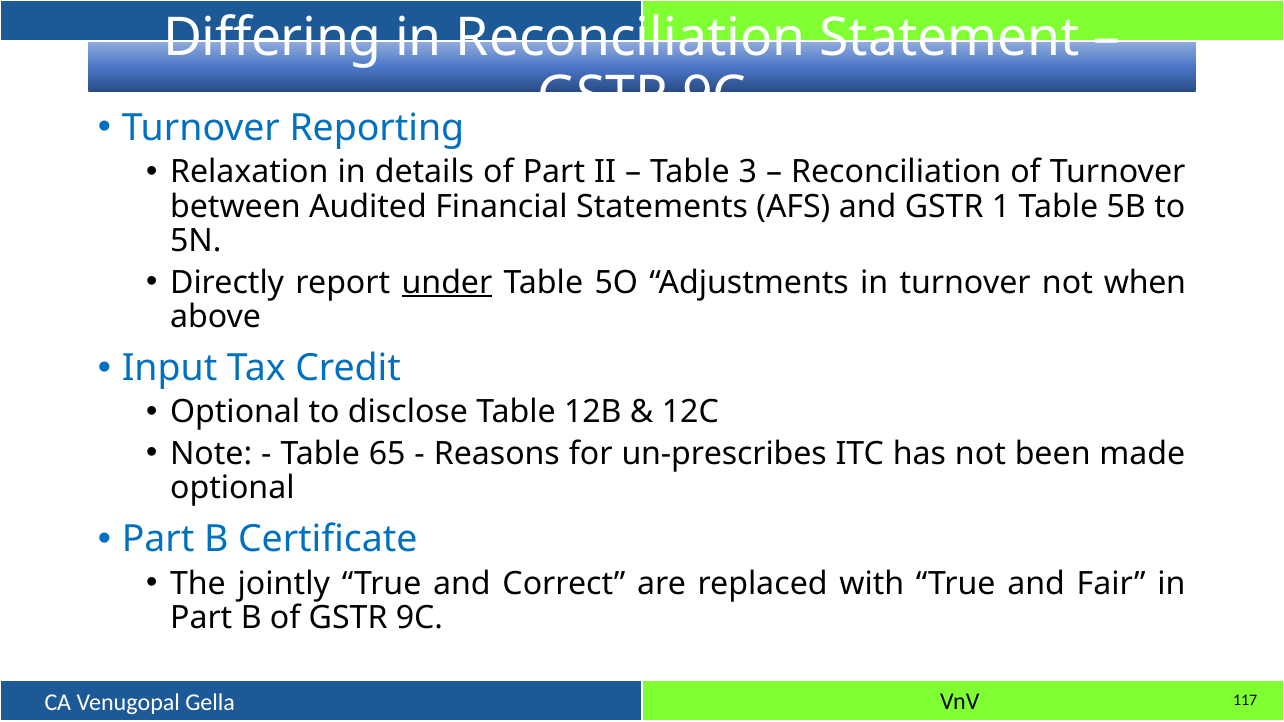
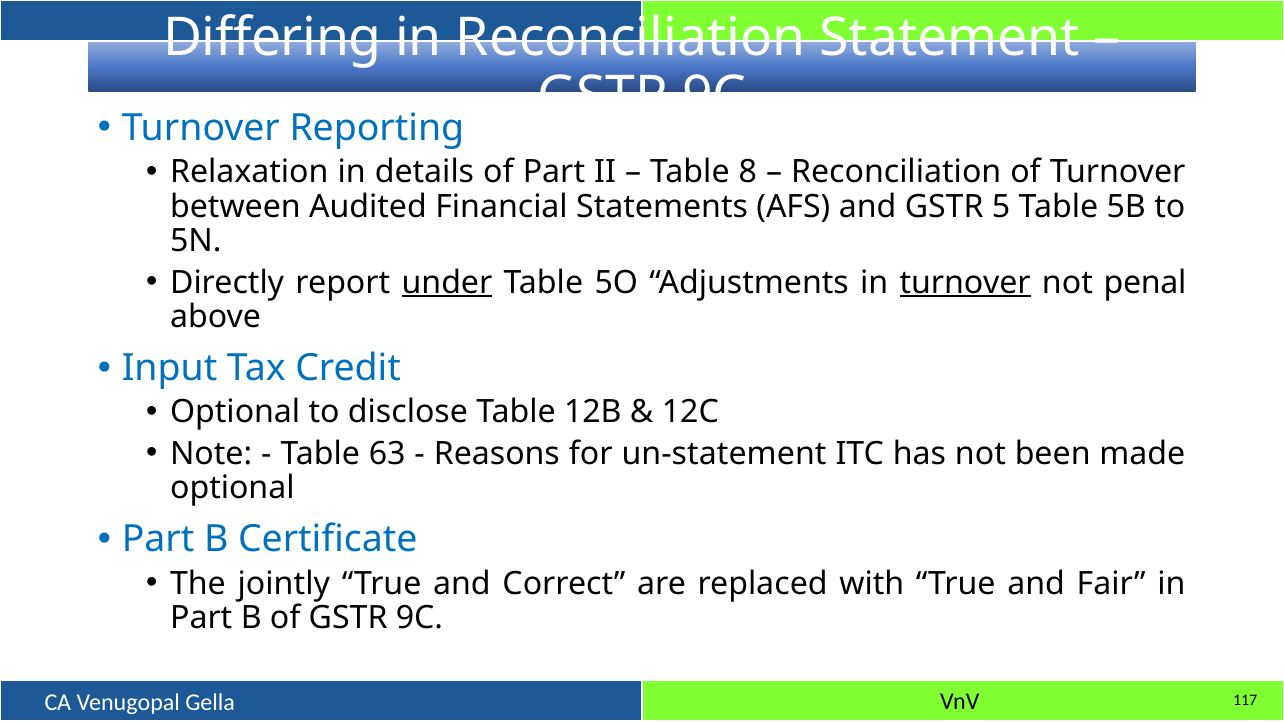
3: 3 -> 8 (748, 172)
1: 1 -> 5 (1001, 207)
turnover underline: none -> present (965, 283)
when: when -> penal (1145, 283)
65: 65 -> 63 (387, 454)
un-prescribes: un-prescribes -> un-statement (724, 454)
